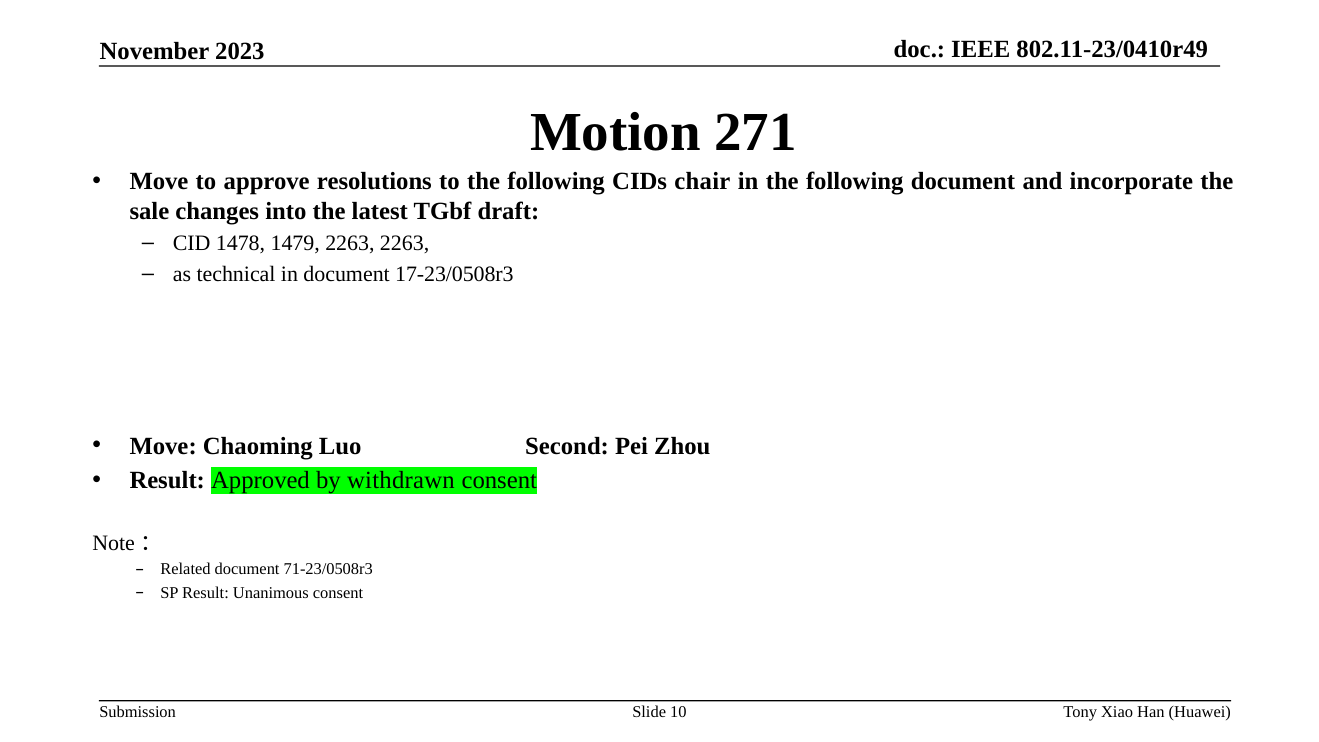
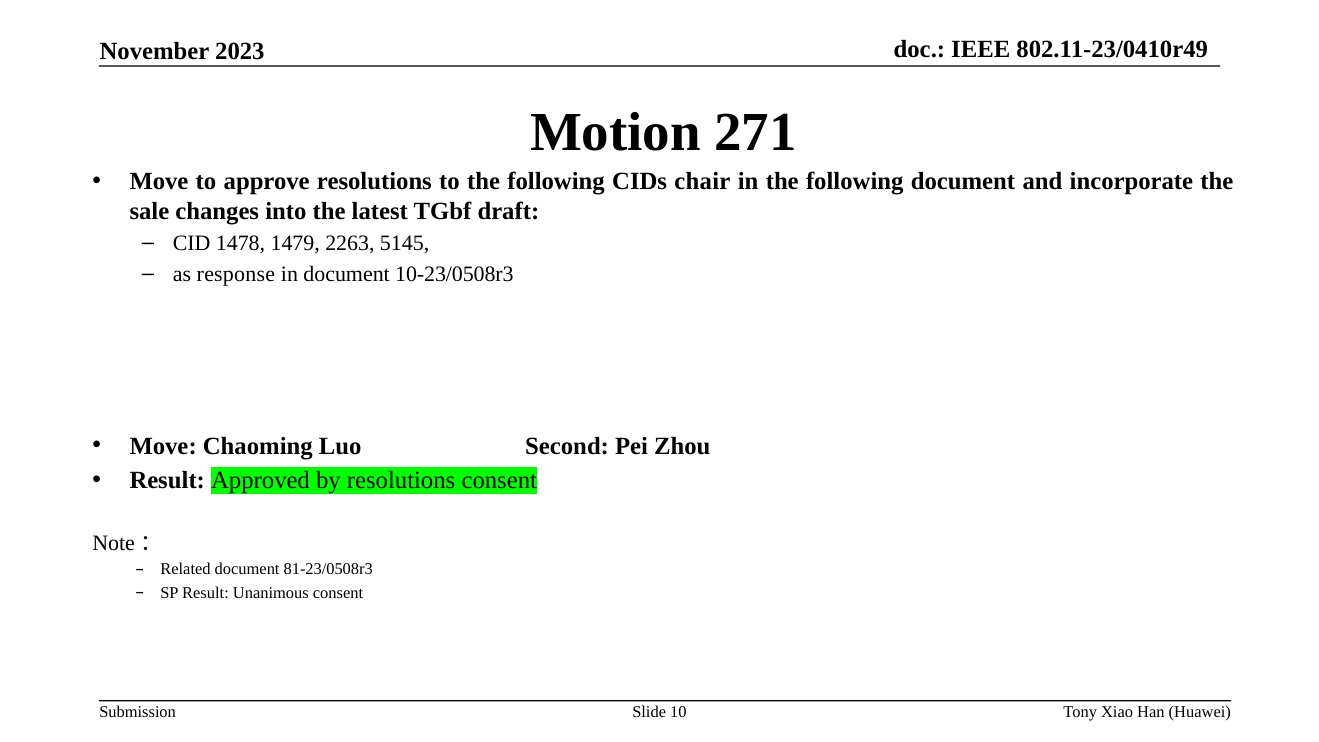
2263 2263: 2263 -> 5145 (405, 243)
technical: technical -> response (236, 274)
17-23/0508r3: 17-23/0508r3 -> 10-23/0508r3 (454, 274)
by withdrawn: withdrawn -> resolutions (401, 480)
71-23/0508r3: 71-23/0508r3 -> 81-23/0508r3 (328, 569)
